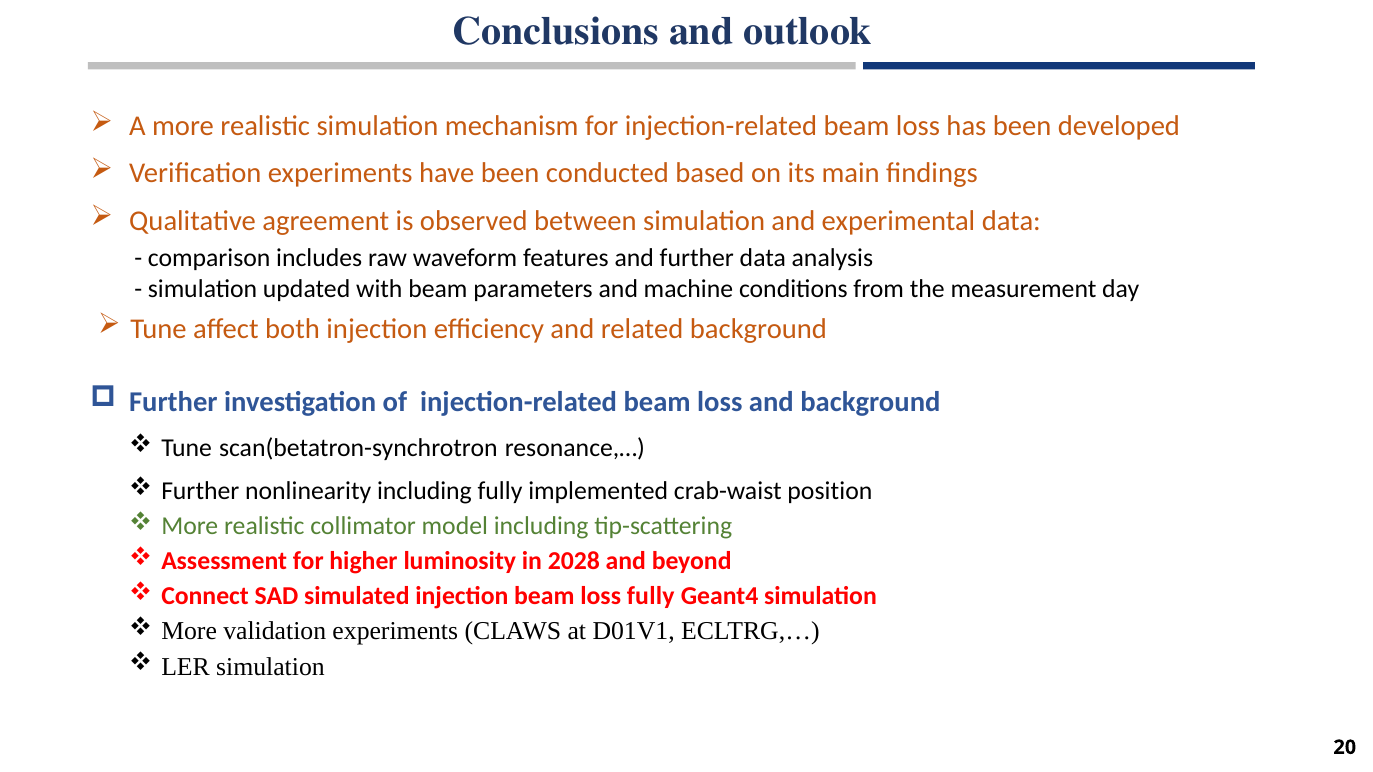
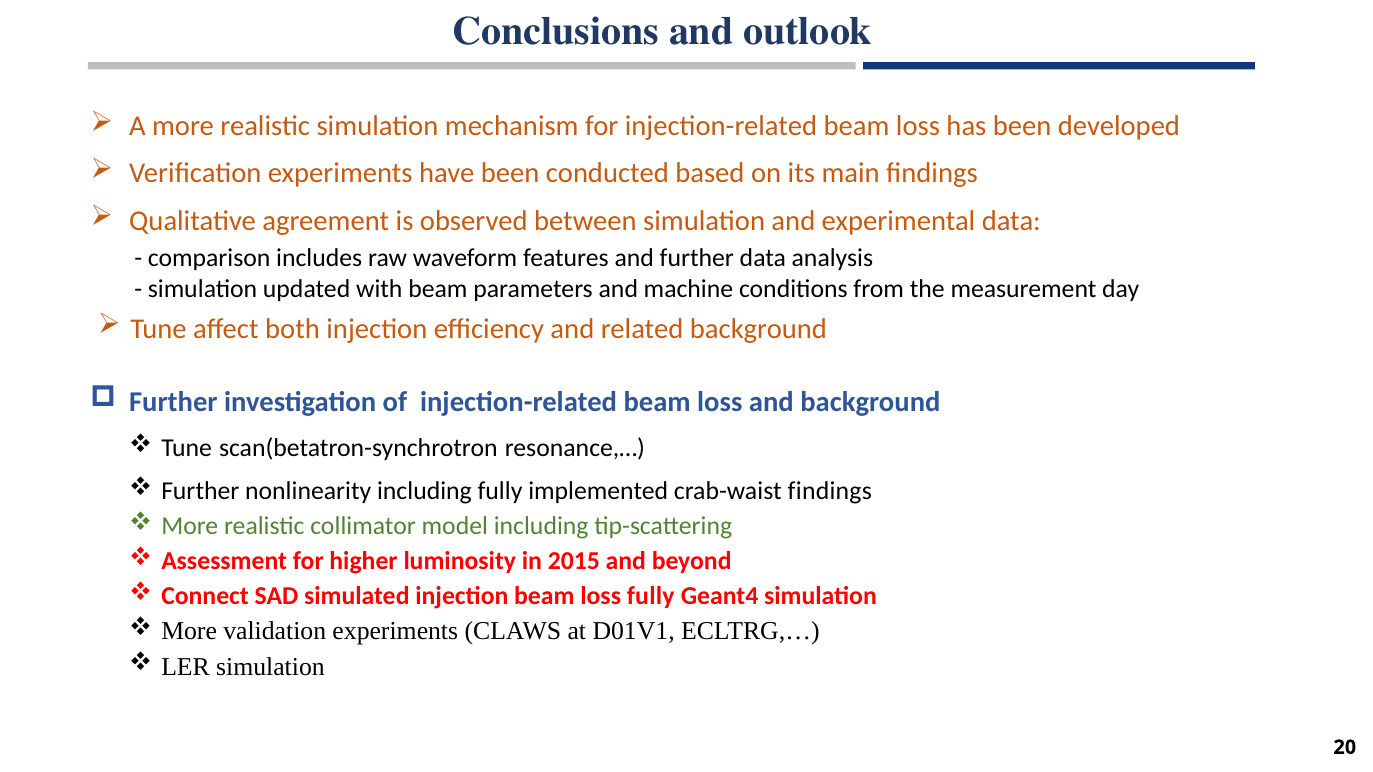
crab-waist position: position -> findings (830, 491)
2028: 2028 -> 2015 (574, 561)
